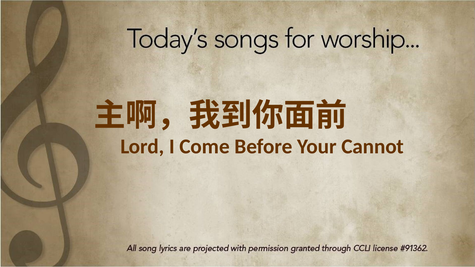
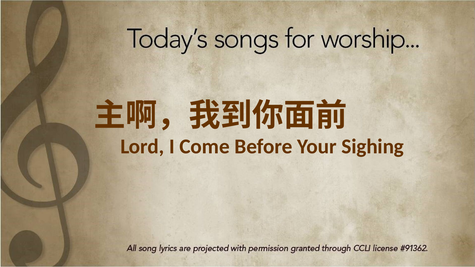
Cannot: Cannot -> Sighing (373, 147)
